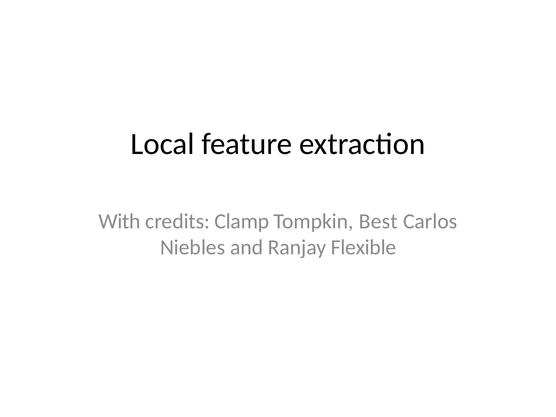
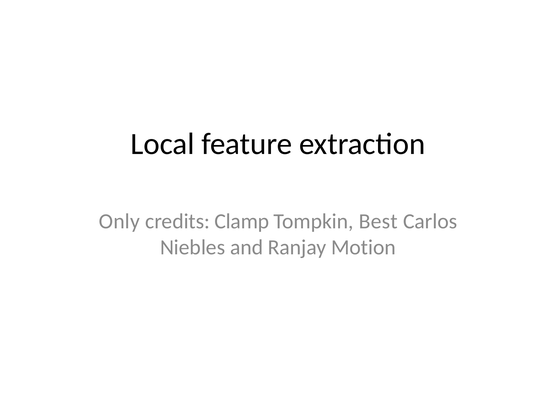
With: With -> Only (119, 221)
Flexible: Flexible -> Motion (363, 247)
